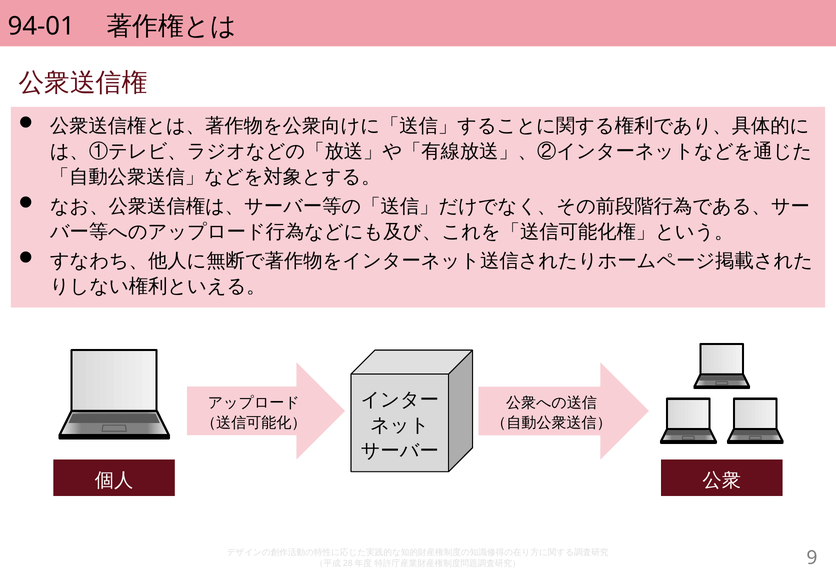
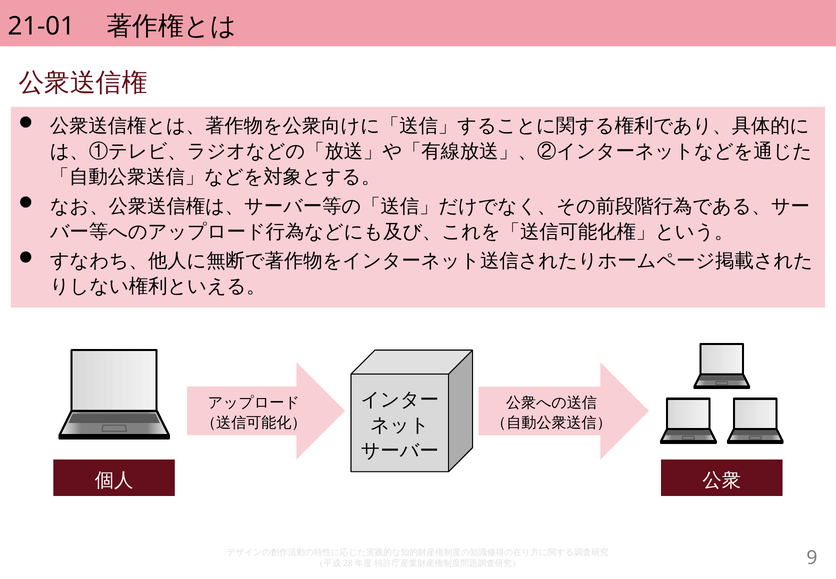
94-01: 94-01 -> 21-01 (41, 26)
